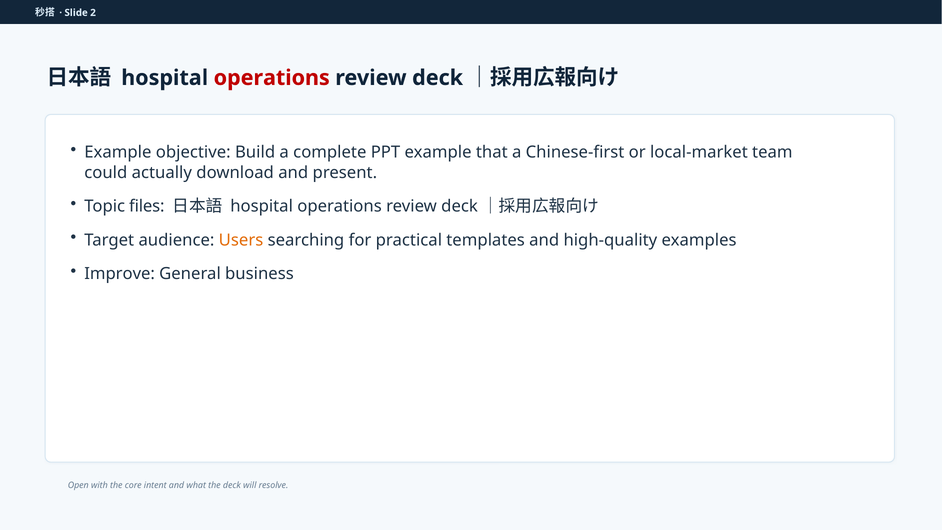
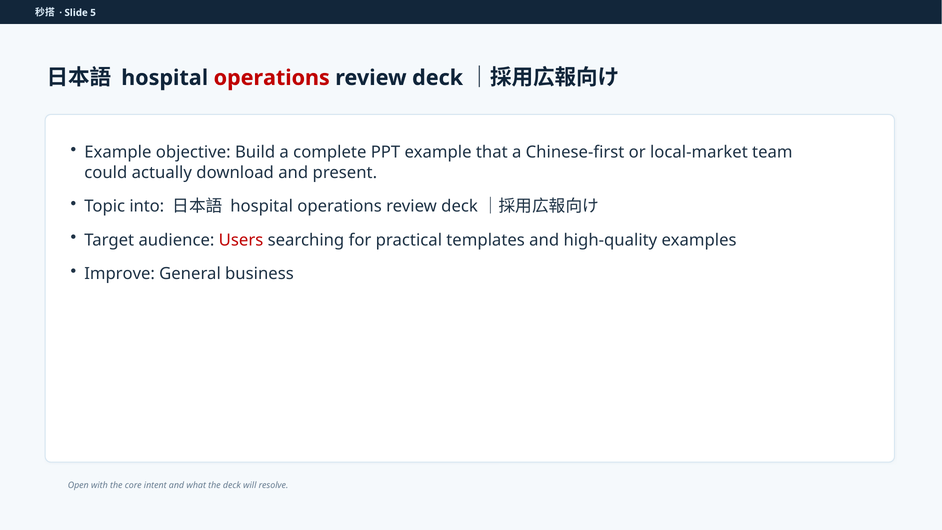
2: 2 -> 5 (93, 13)
files: files -> into (147, 206)
Users colour: orange -> red (241, 240)
